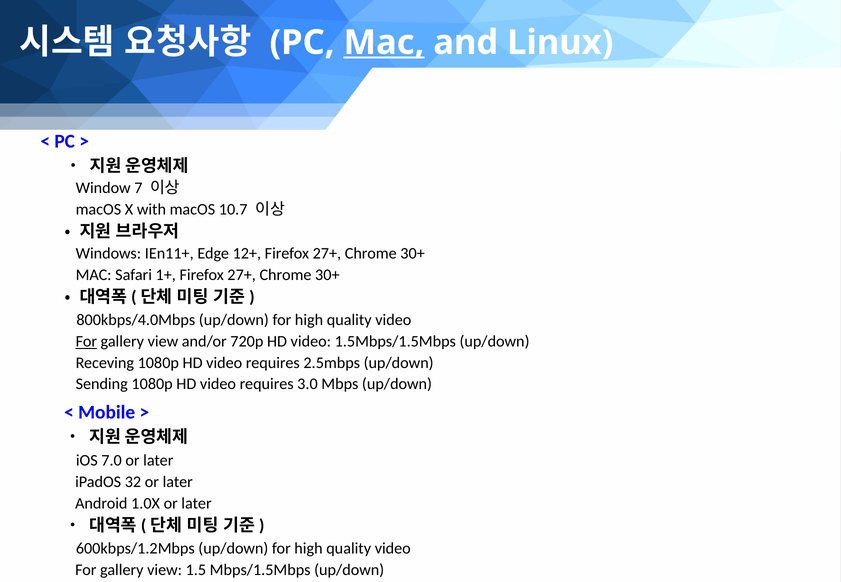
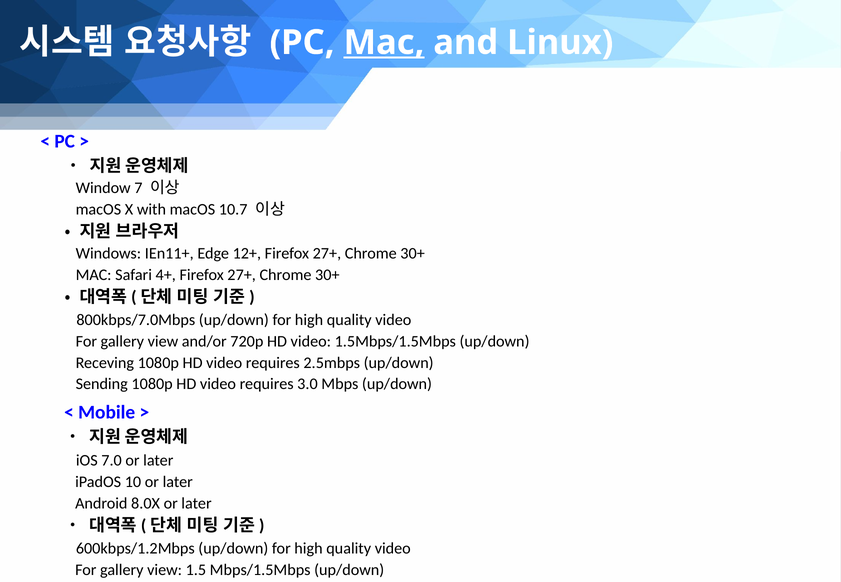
1+: 1+ -> 4+ (166, 275)
800kbps/4.0Mbps: 800kbps/4.0Mbps -> 800kbps/7.0Mbps (136, 320)
For underline: present -> none (86, 342)
32: 32 -> 10 (133, 482)
1.0X: 1.0X -> 8.0X (146, 503)
